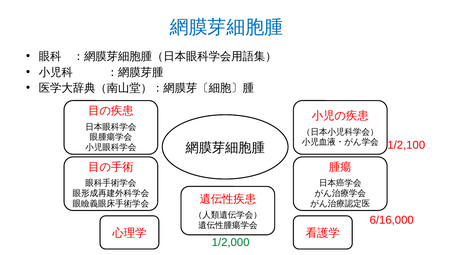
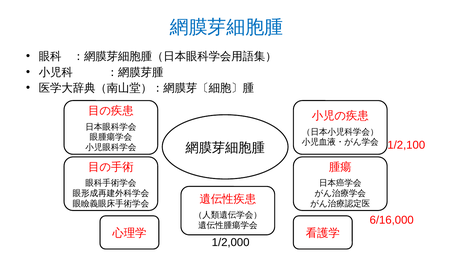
1/2,000 colour: green -> black (231, 242)
